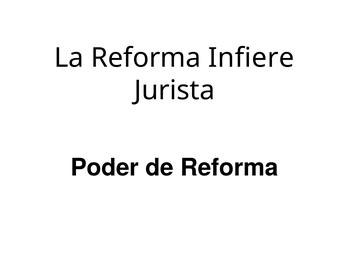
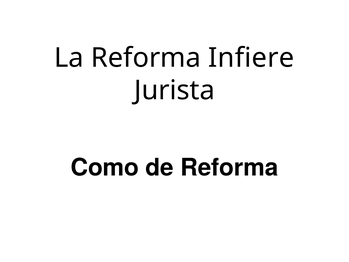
Poder: Poder -> Como (105, 168)
